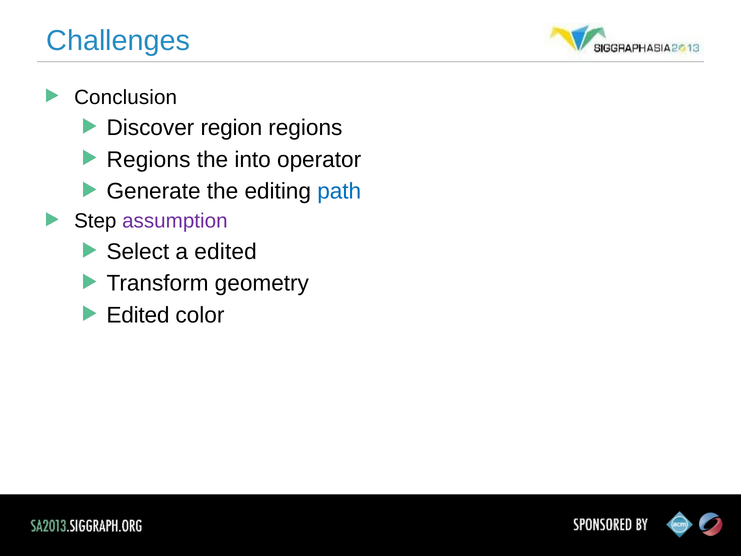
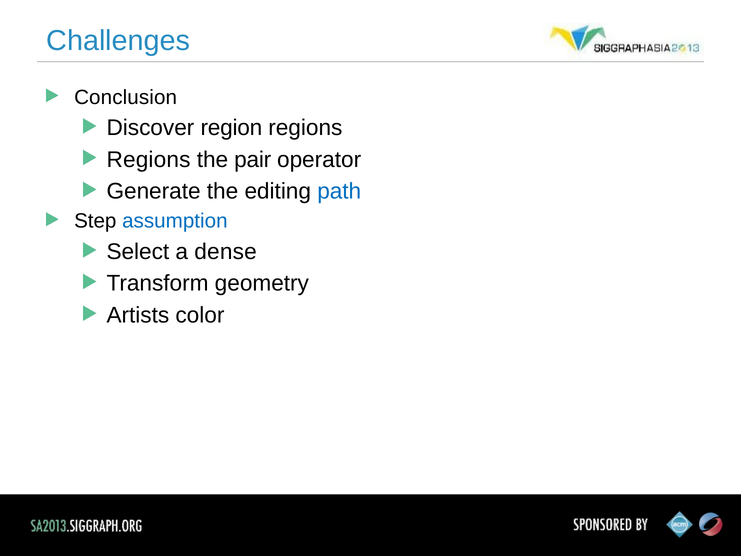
into: into -> pair (253, 159)
assumption colour: purple -> blue (175, 221)
a edited: edited -> dense (226, 252)
Edited: Edited -> Artists (138, 315)
